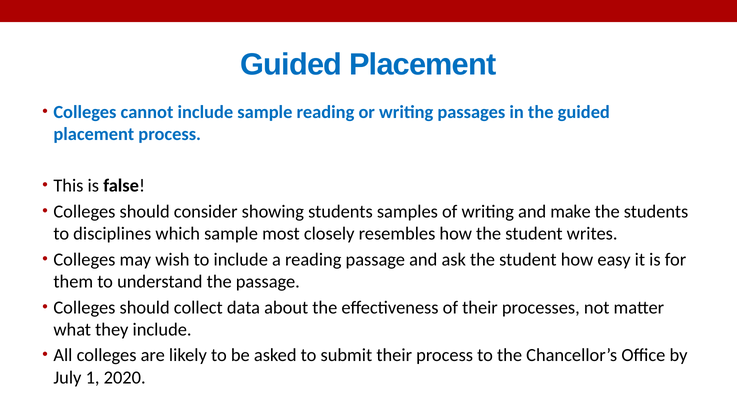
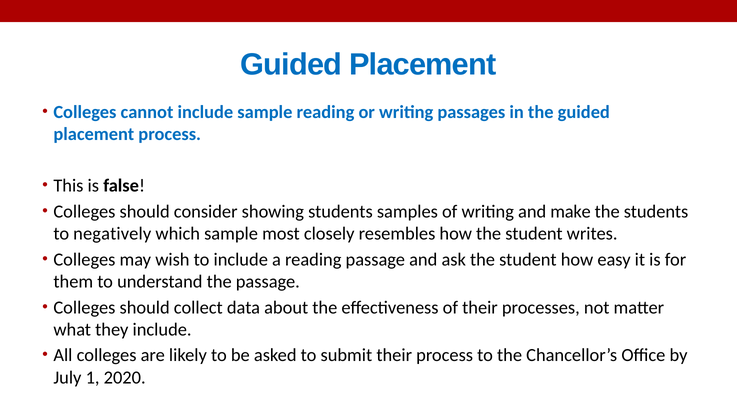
disciplines: disciplines -> negatively (112, 233)
